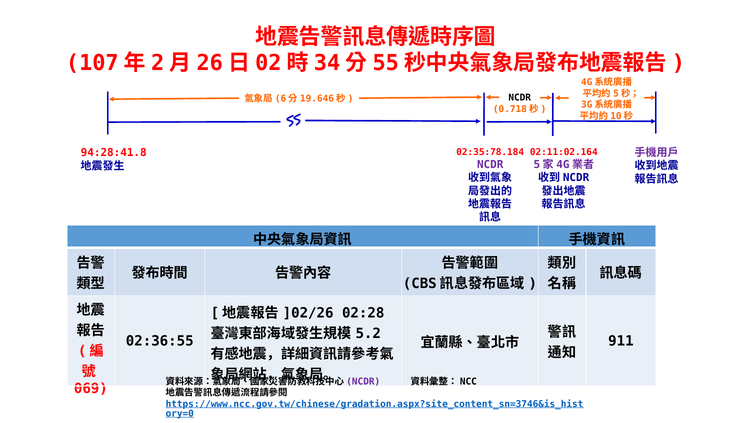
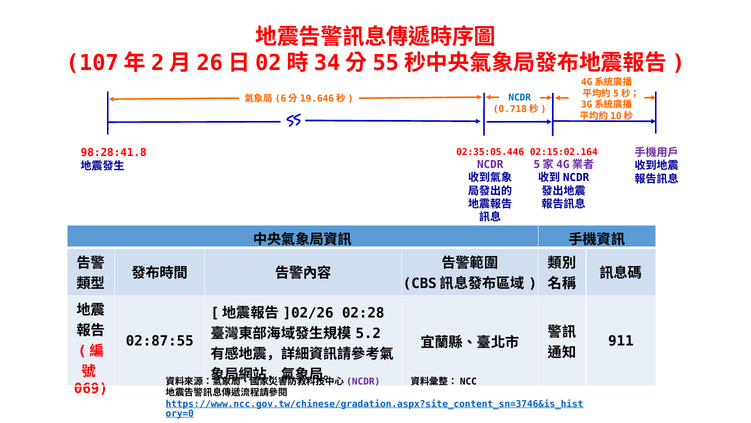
NCDR colour: black -> blue (520, 98)
94:28:41.8: 94:28:41.8 -> 98:28:41.8 (114, 153)
02:35:78.184: 02:35:78.184 -> 02:35:05.446 (490, 152)
02:11:02.164: 02:11:02.164 -> 02:15:02.164 (564, 152)
02:36:55: 02:36:55 -> 02:87:55 (160, 341)
